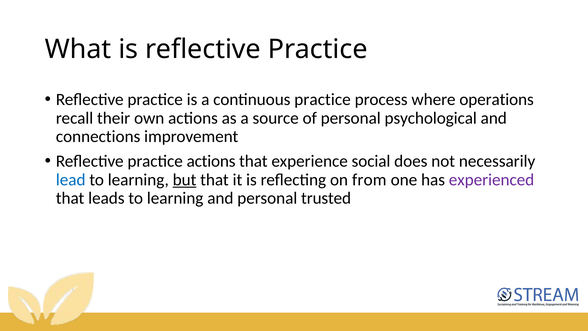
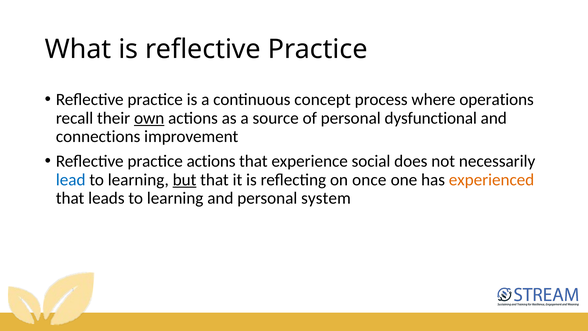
continuous practice: practice -> concept (323, 99)
own underline: none -> present (149, 118)
psychological: psychological -> dysfunctional (431, 118)
from: from -> once (369, 180)
experienced colour: purple -> orange (492, 180)
trusted: trusted -> system (326, 198)
